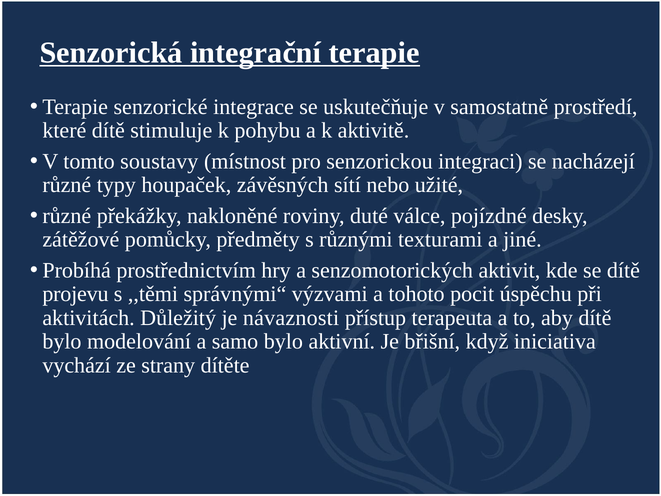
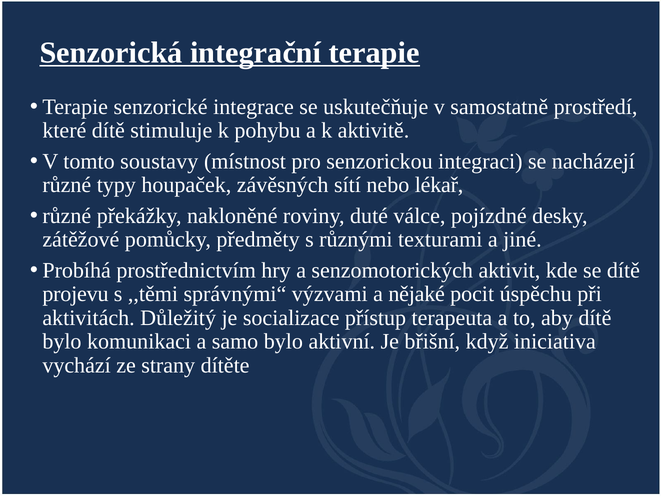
užité: užité -> lékař (439, 185)
tohoto: tohoto -> nějaké (417, 294)
návaznosti: návaznosti -> socializace (291, 318)
modelování: modelování -> komunikaci (139, 342)
